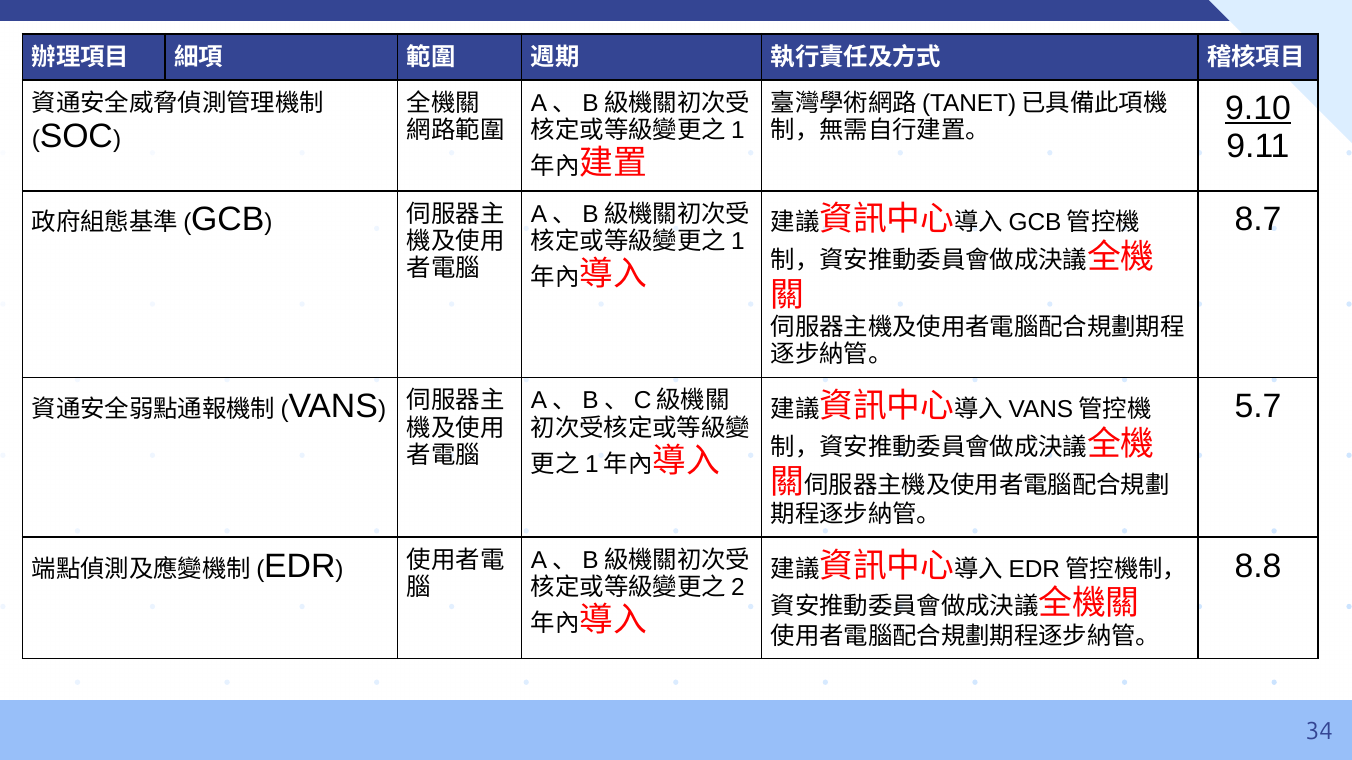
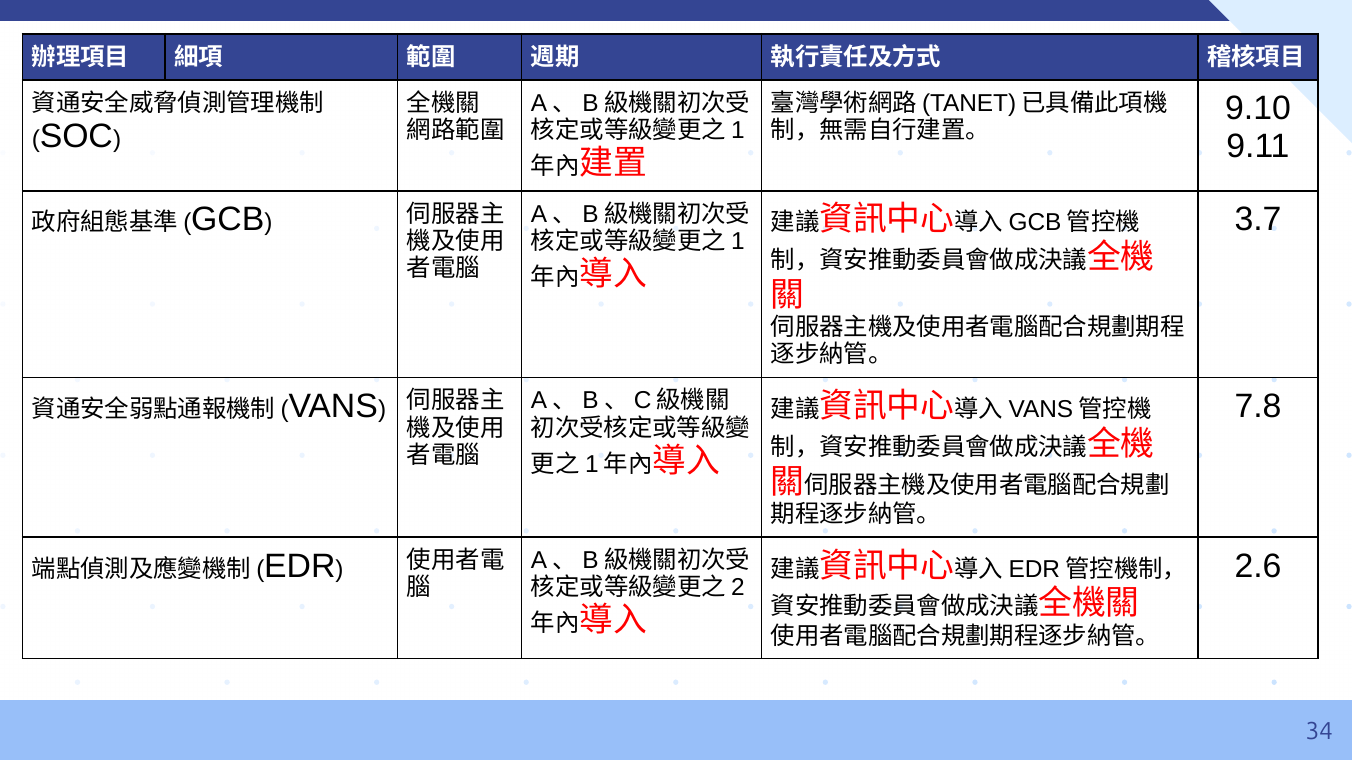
9.10 underline: present -> none (1258, 109)
8.7: 8.7 -> 3.7 (1258, 220)
5.7: 5.7 -> 7.8 (1258, 407)
8.8: 8.8 -> 2.6 (1258, 566)
